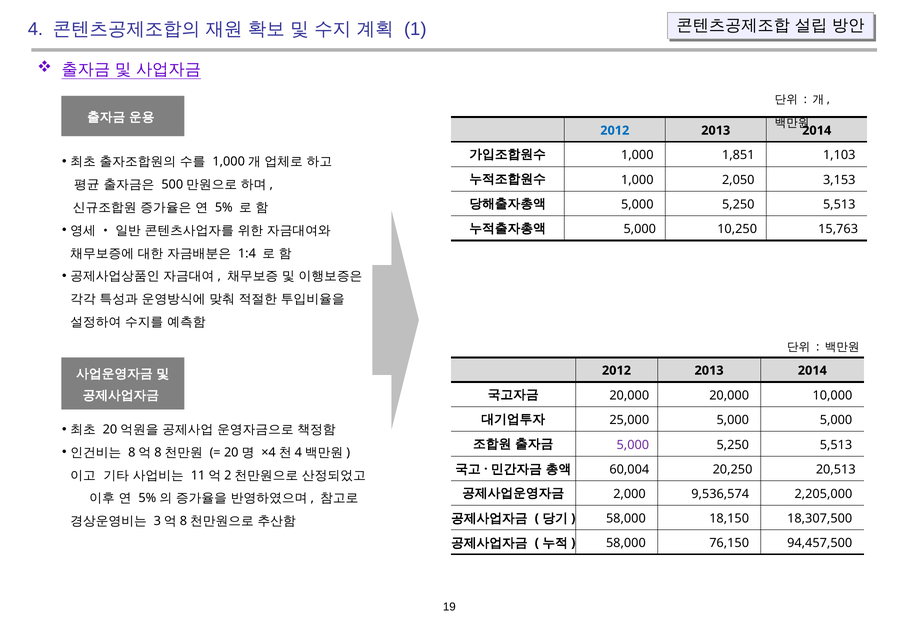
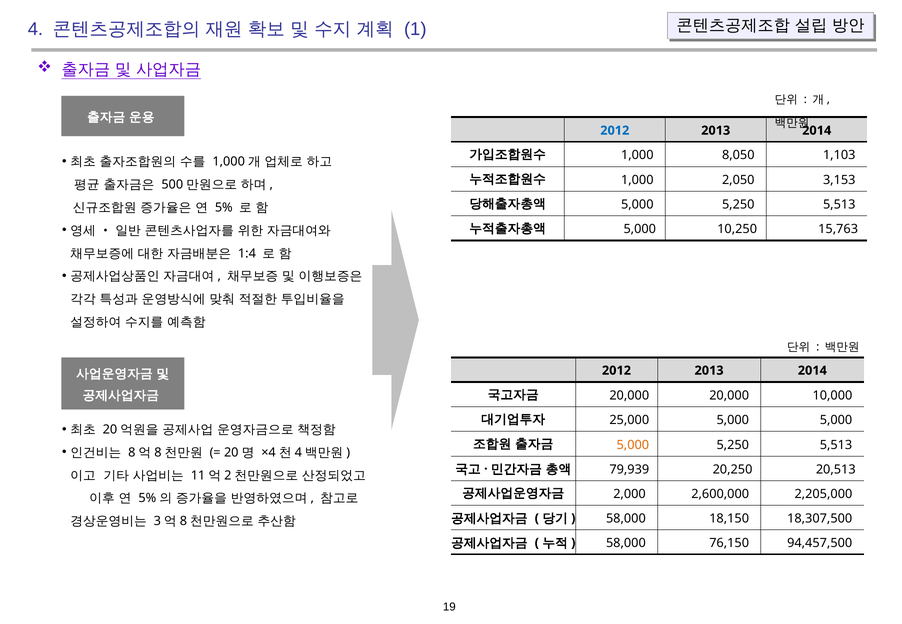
1,851: 1,851 -> 8,050 (738, 155)
5,000 colour: purple -> orange (633, 445)
60,004: 60,004 -> 79,939 (629, 470)
9,536,574: 9,536,574 -> 2,600,000 (720, 494)
